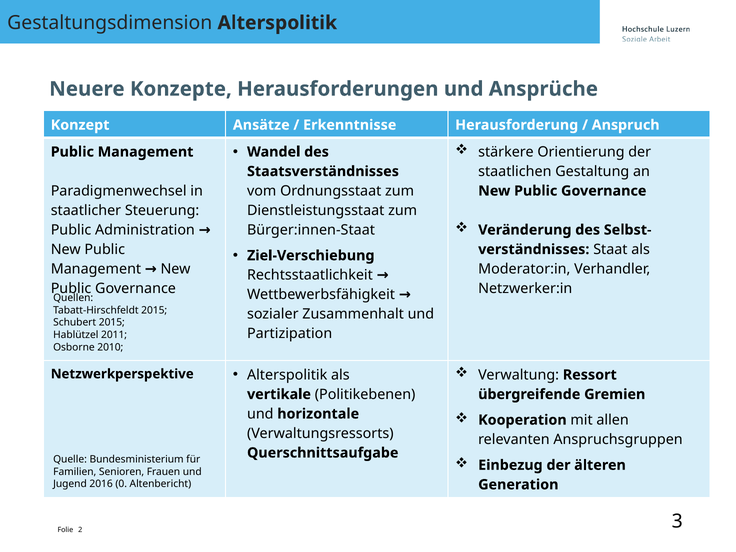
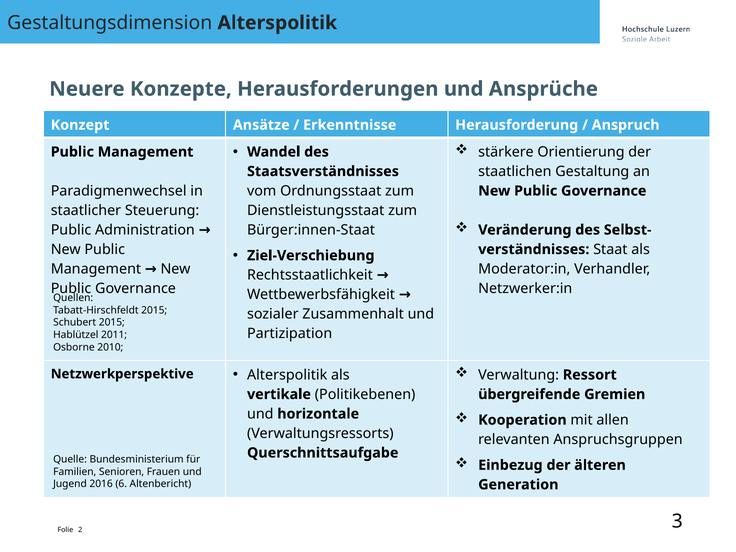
0: 0 -> 6 (121, 484)
